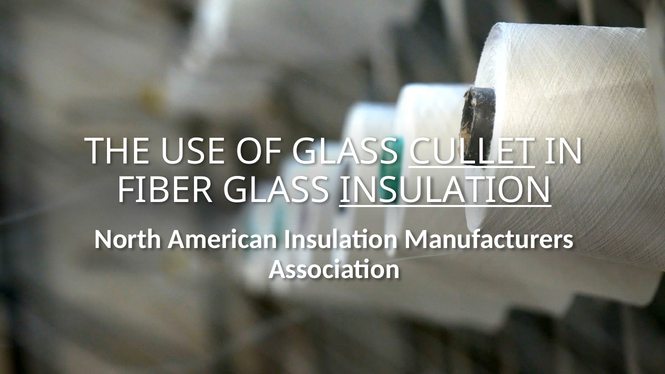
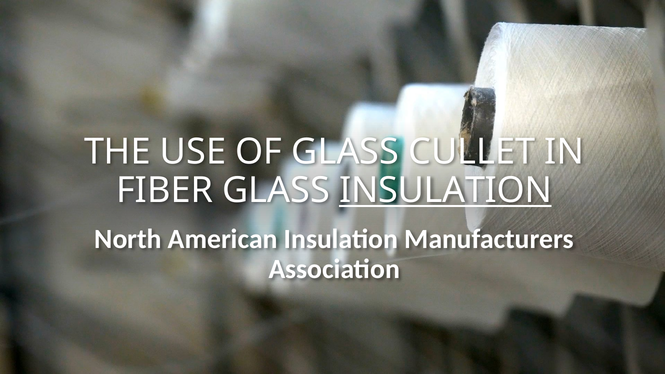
CULLET underline: present -> none (472, 152)
